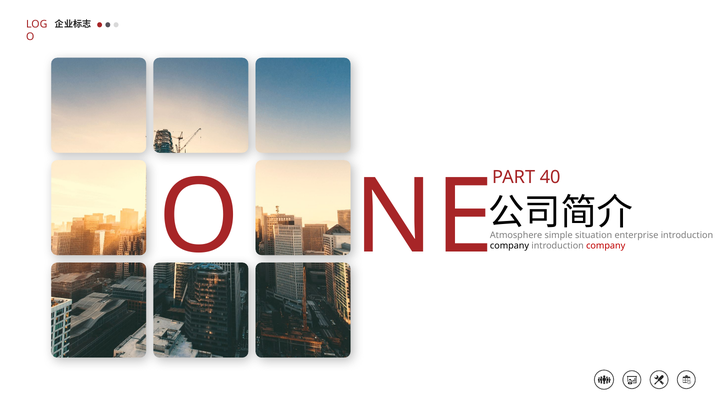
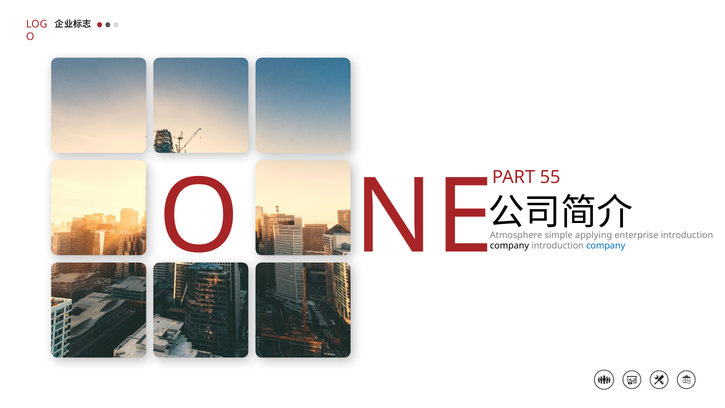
40: 40 -> 55 (550, 177)
situation: situation -> applying (594, 235)
company colour: red -> blue (606, 246)
